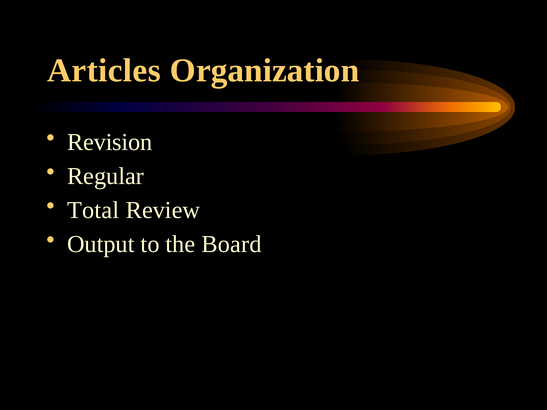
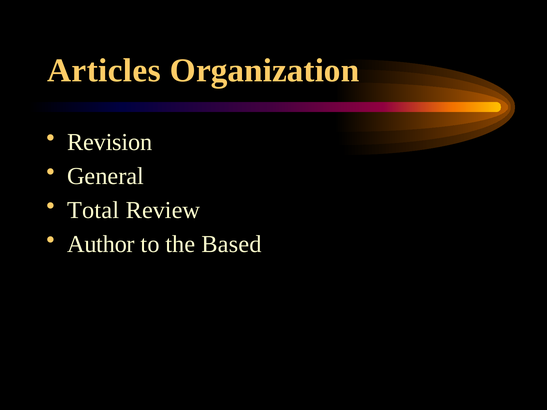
Regular: Regular -> General (106, 176)
Output: Output -> Author (101, 244)
Board: Board -> Based (232, 244)
